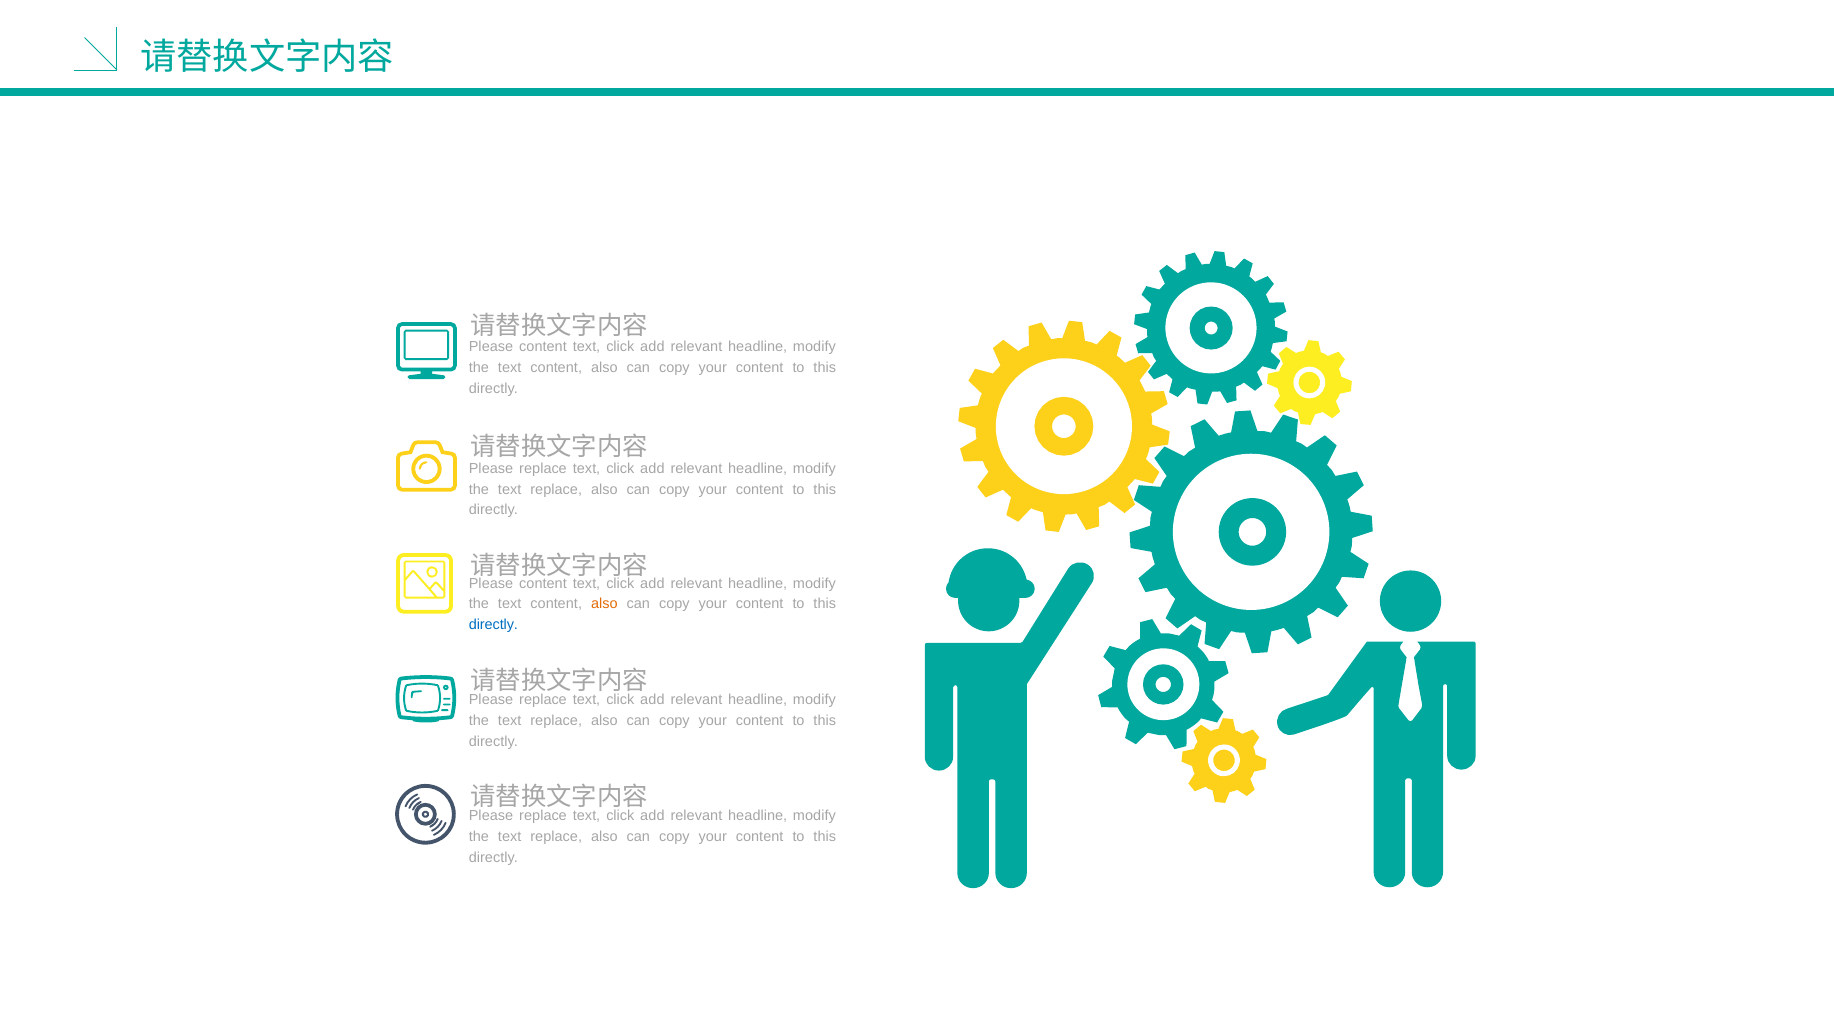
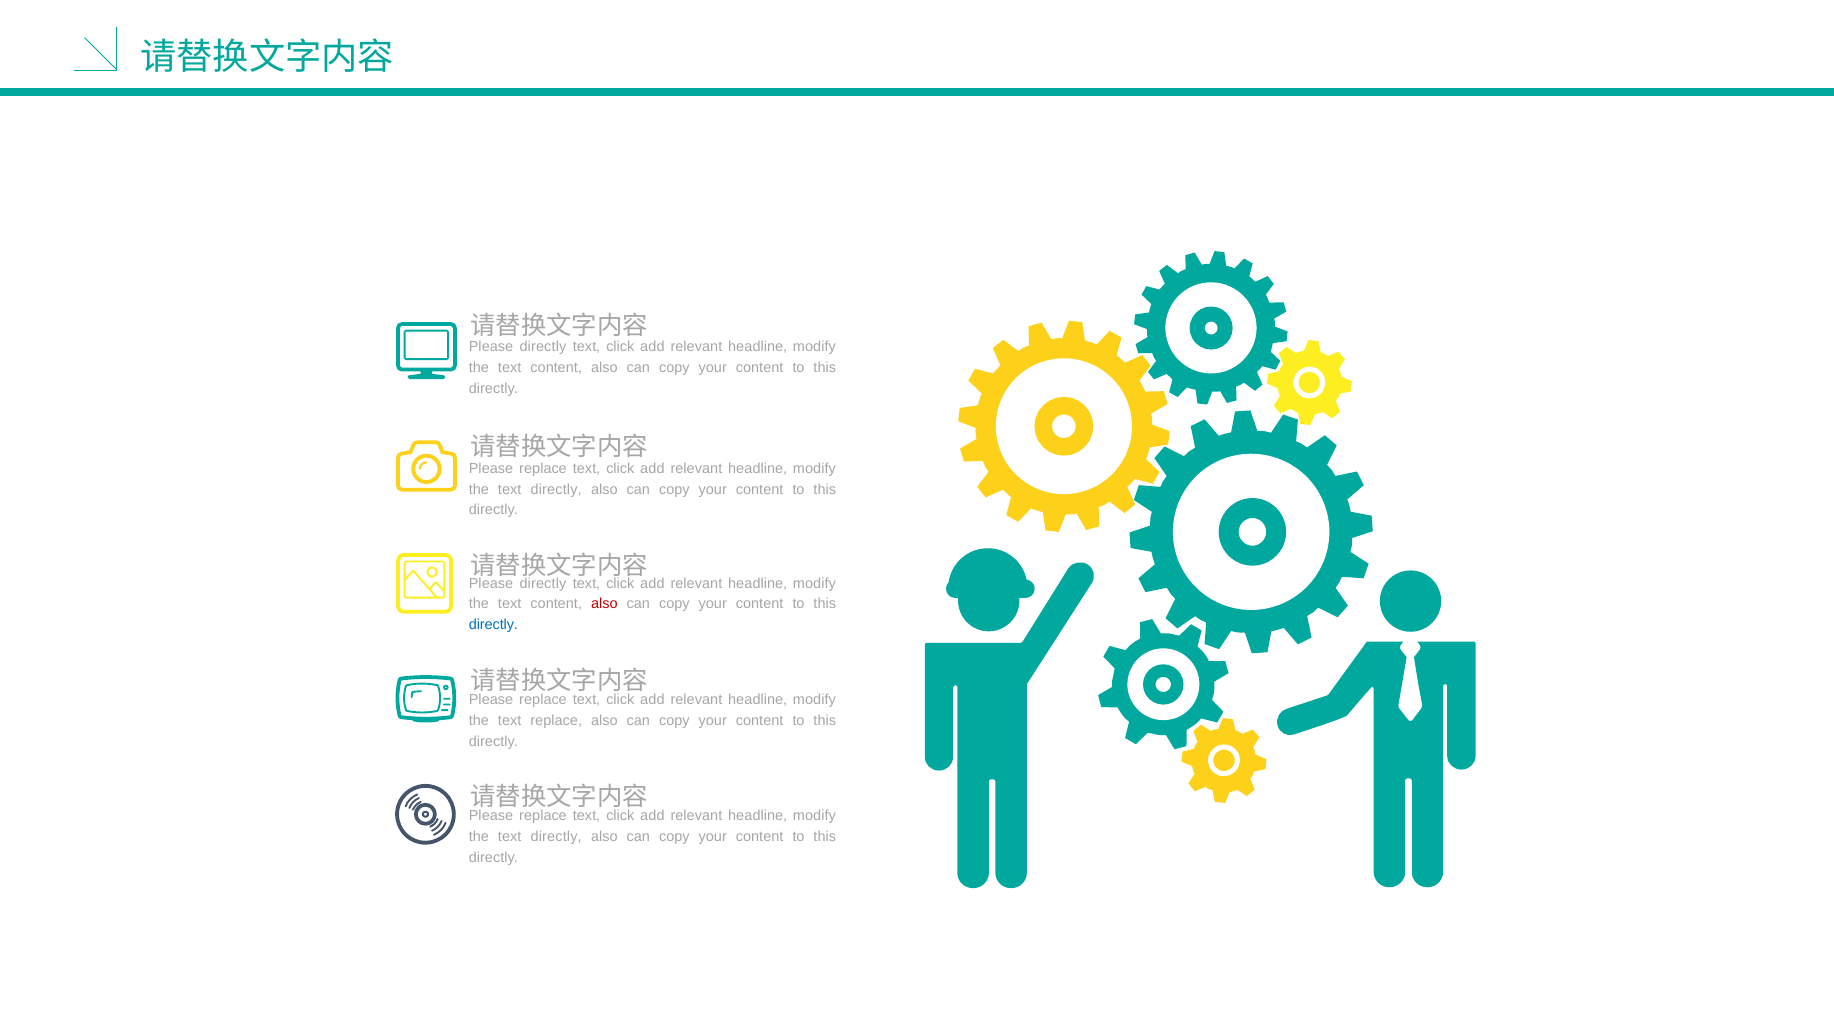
content: content -> directly (543, 347)
replace: replace -> directly (556, 490)
content: content -> directly (543, 584)
also colour: orange -> red (604, 604)
replace: replace -> directly (556, 837)
